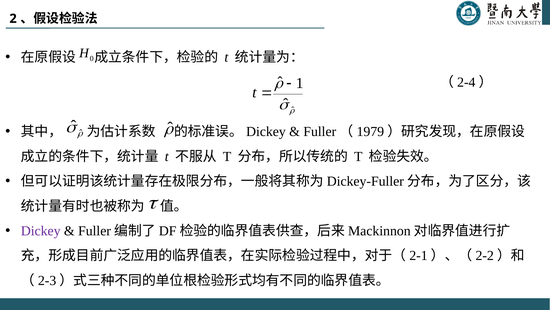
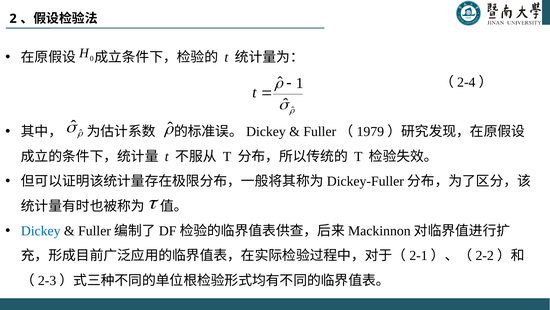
Dickey colour: purple -> blue (41, 231)
